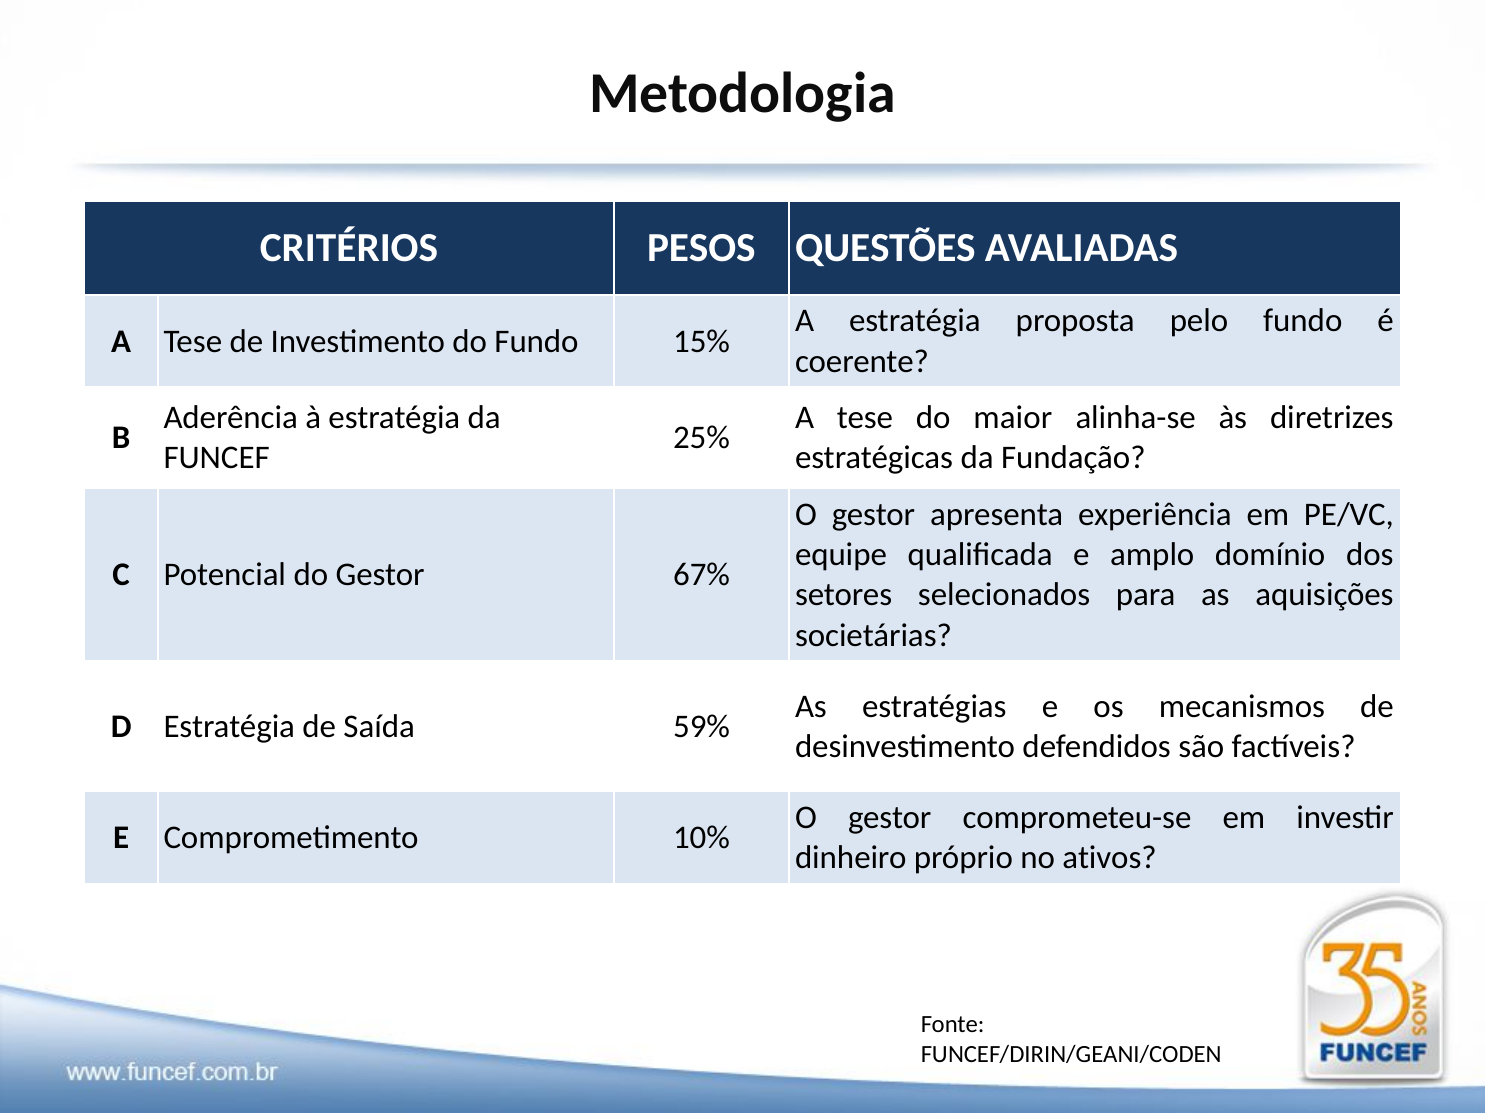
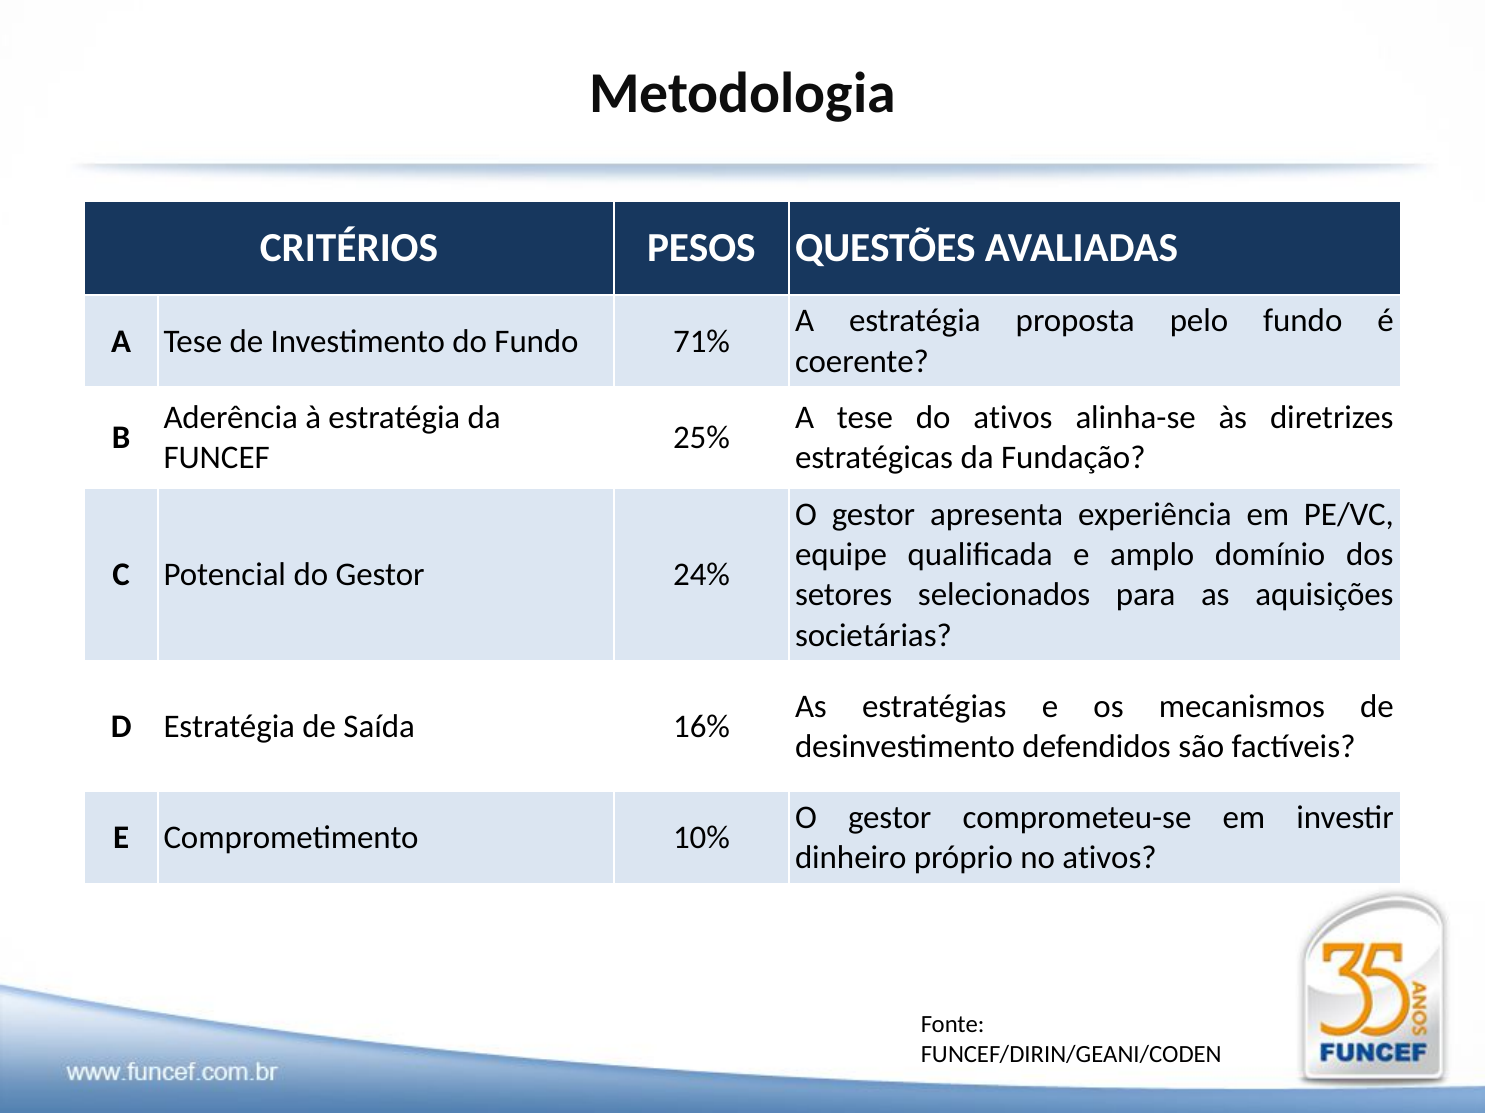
15%: 15% -> 71% (702, 341)
do maior: maior -> ativos (1013, 418)
67%: 67% -> 24% (702, 575)
59%: 59% -> 16% (702, 727)
